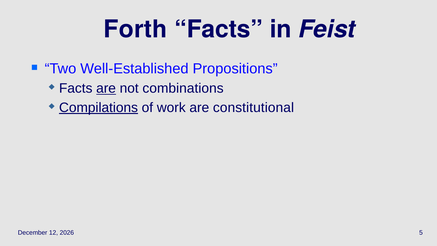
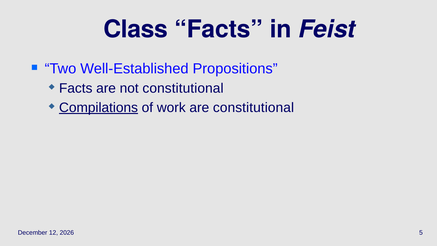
Forth: Forth -> Class (136, 29)
are underline: present -> none (106, 88)
not combinations: combinations -> constitutional (183, 88)
